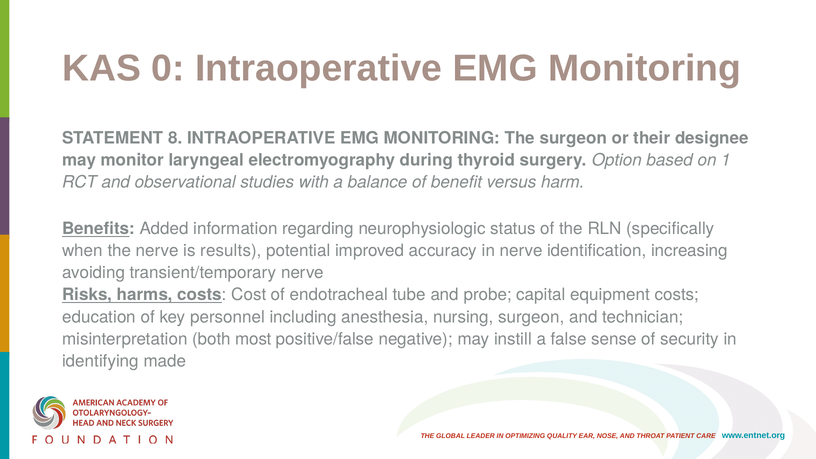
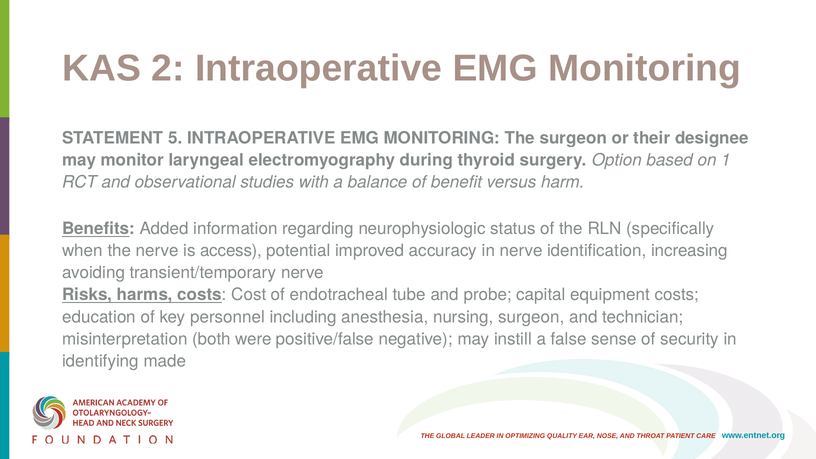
0: 0 -> 2 (168, 69)
8: 8 -> 5 (175, 138)
results: results -> access (231, 251)
most: most -> were (253, 339)
